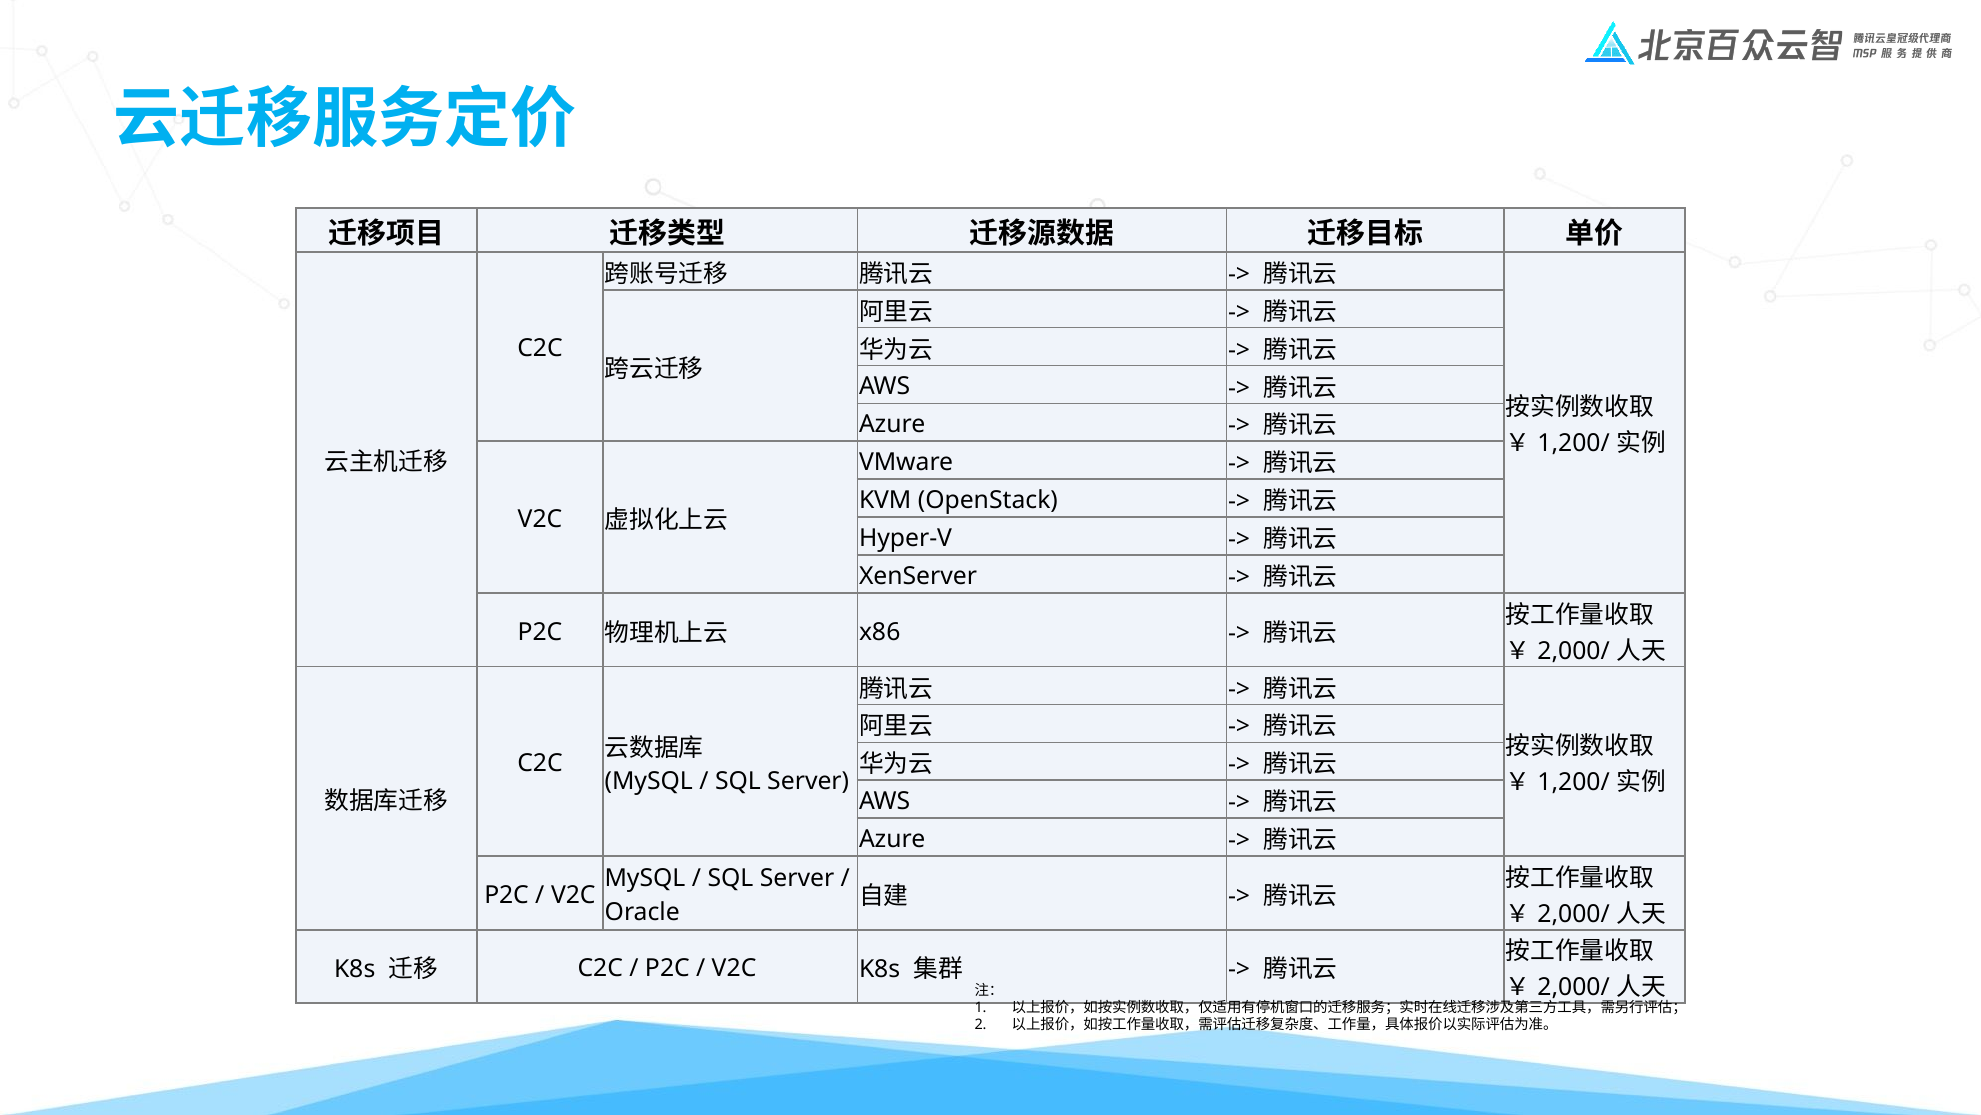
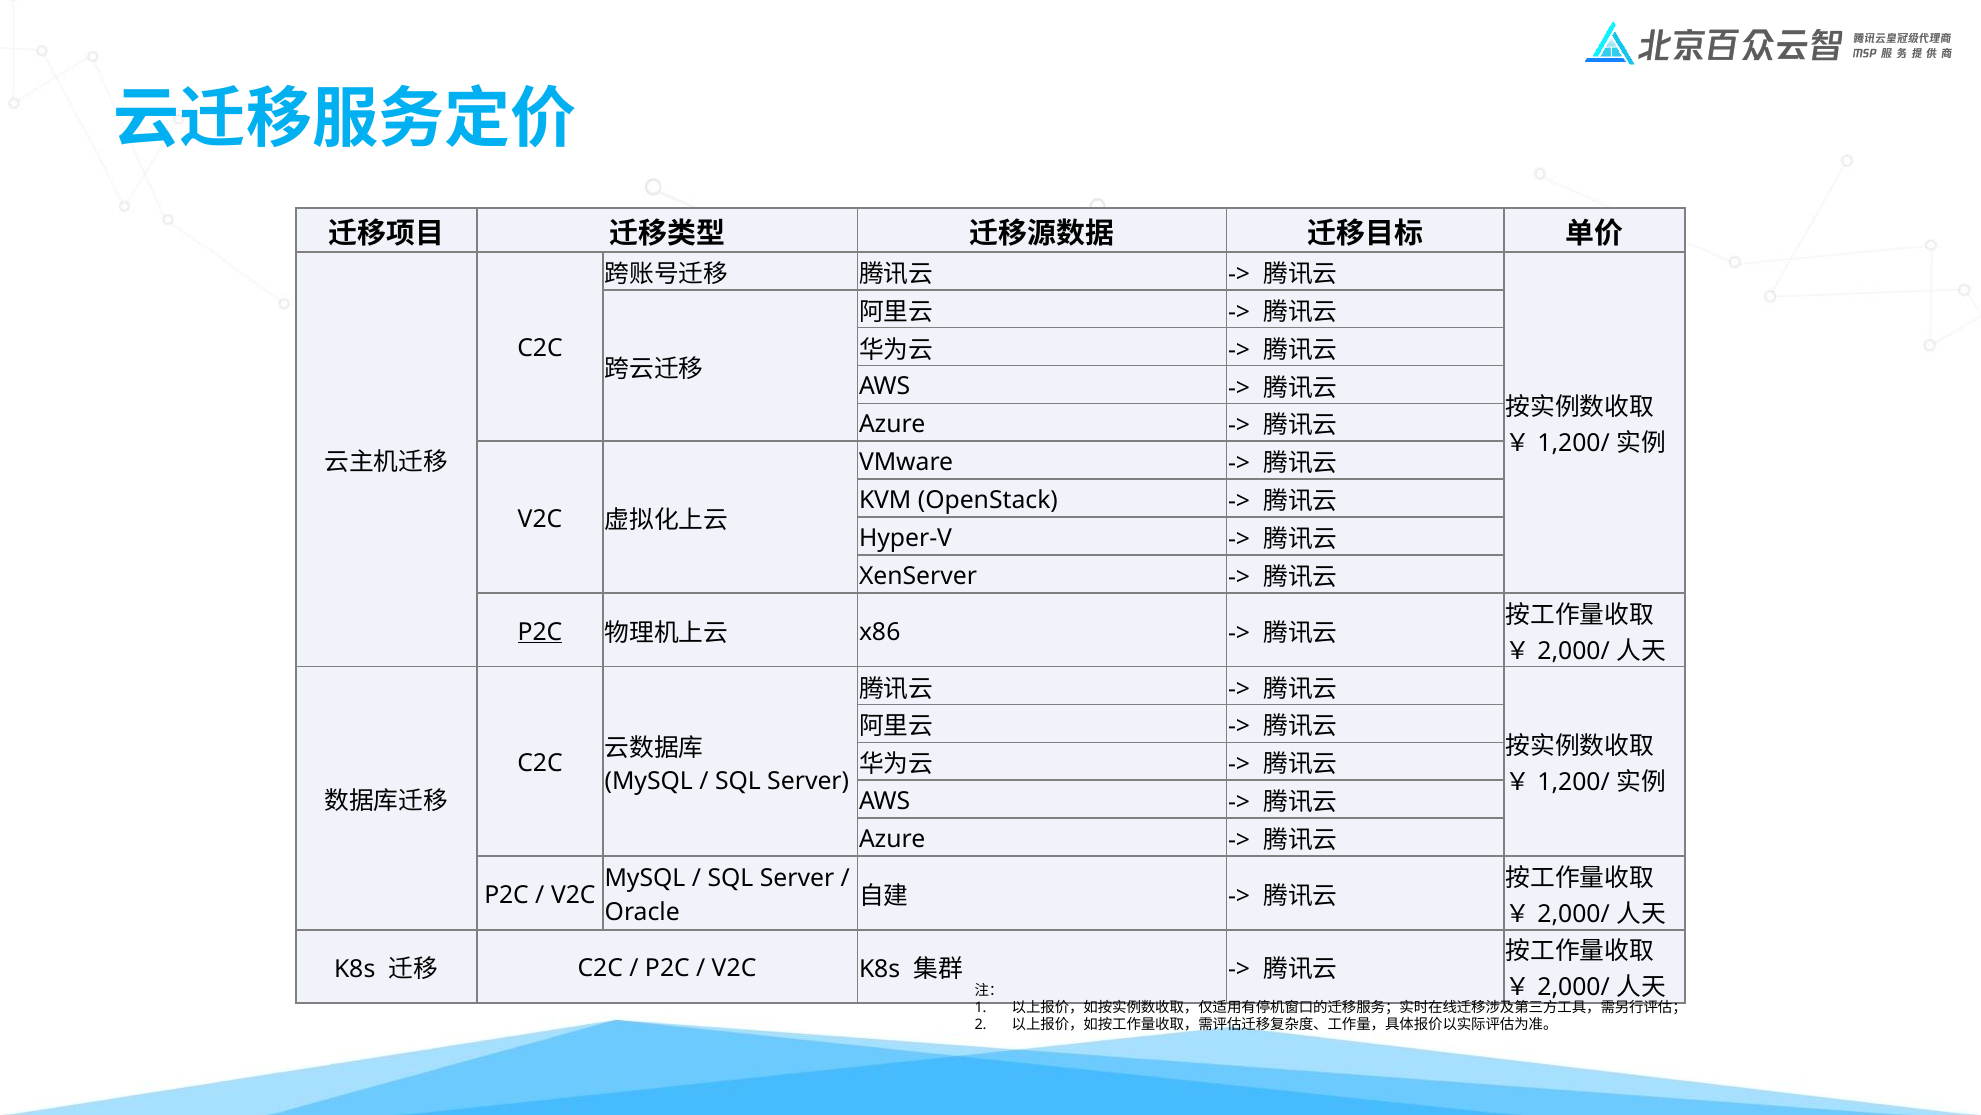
P2C underline: none -> present (540, 632)
